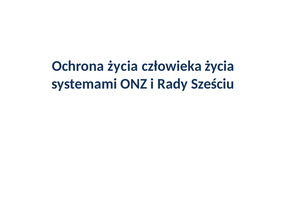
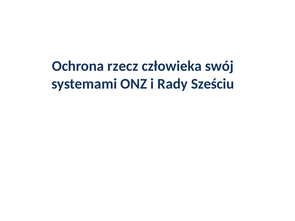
Ochrona życia: życia -> rzecz (123, 66)
człowieka życia: życia -> swój (219, 66)
